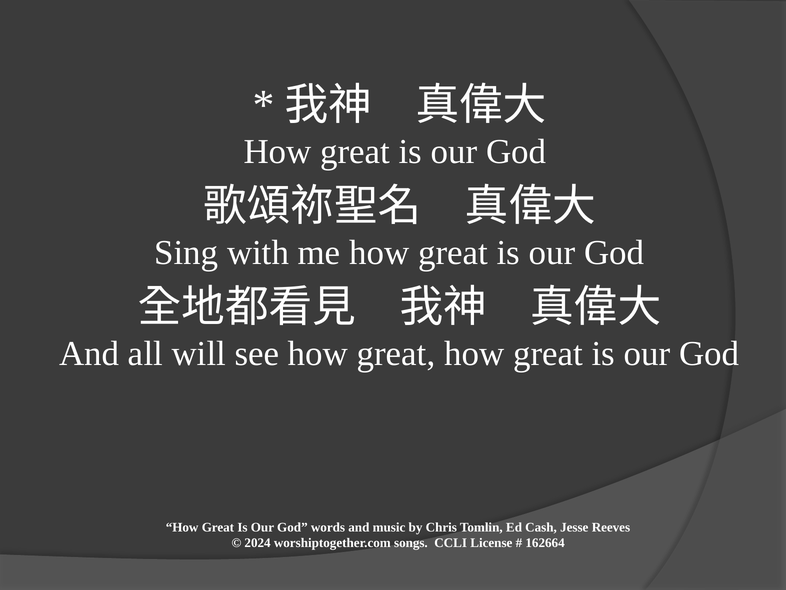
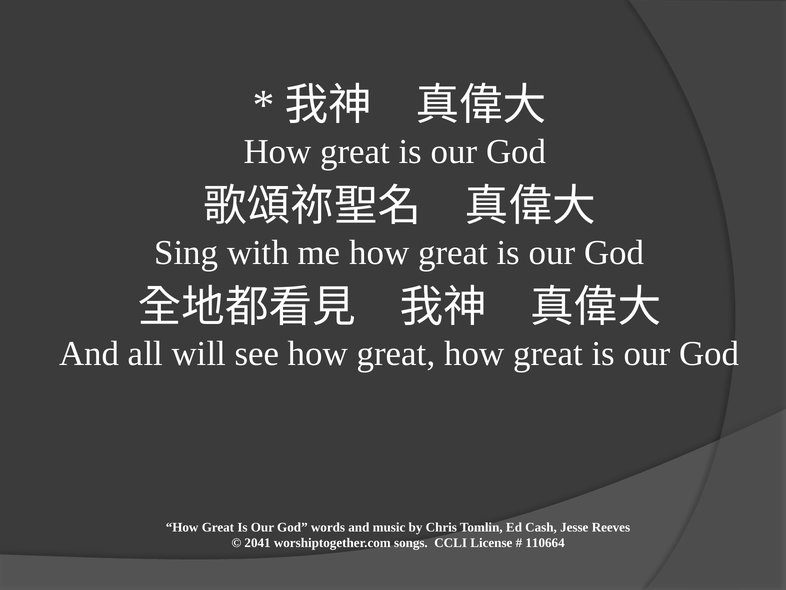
2024: 2024 -> 2041 (258, 543)
162664: 162664 -> 110664 (545, 543)
